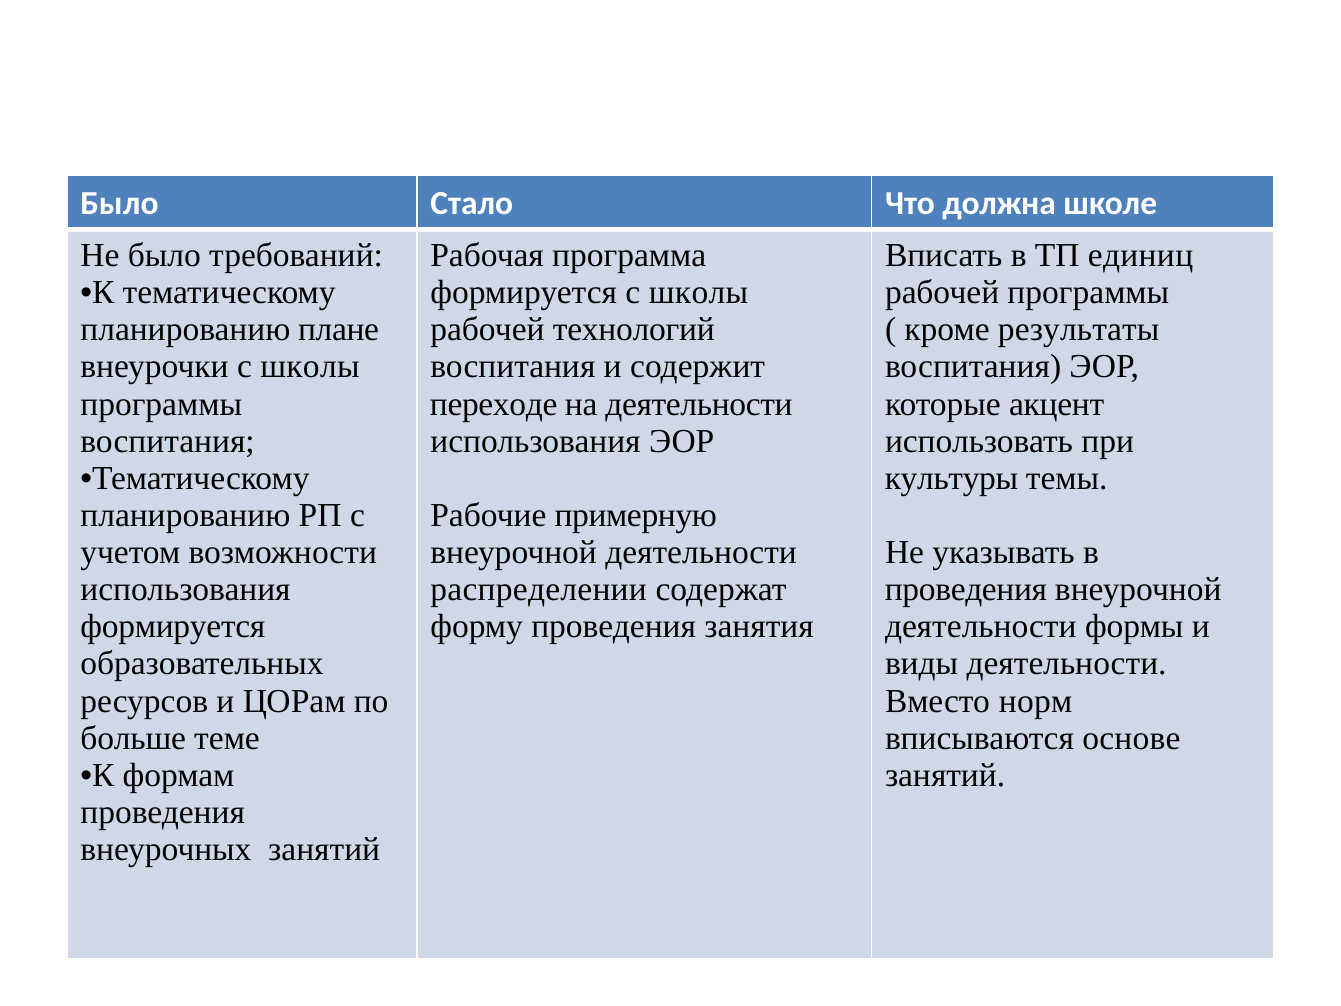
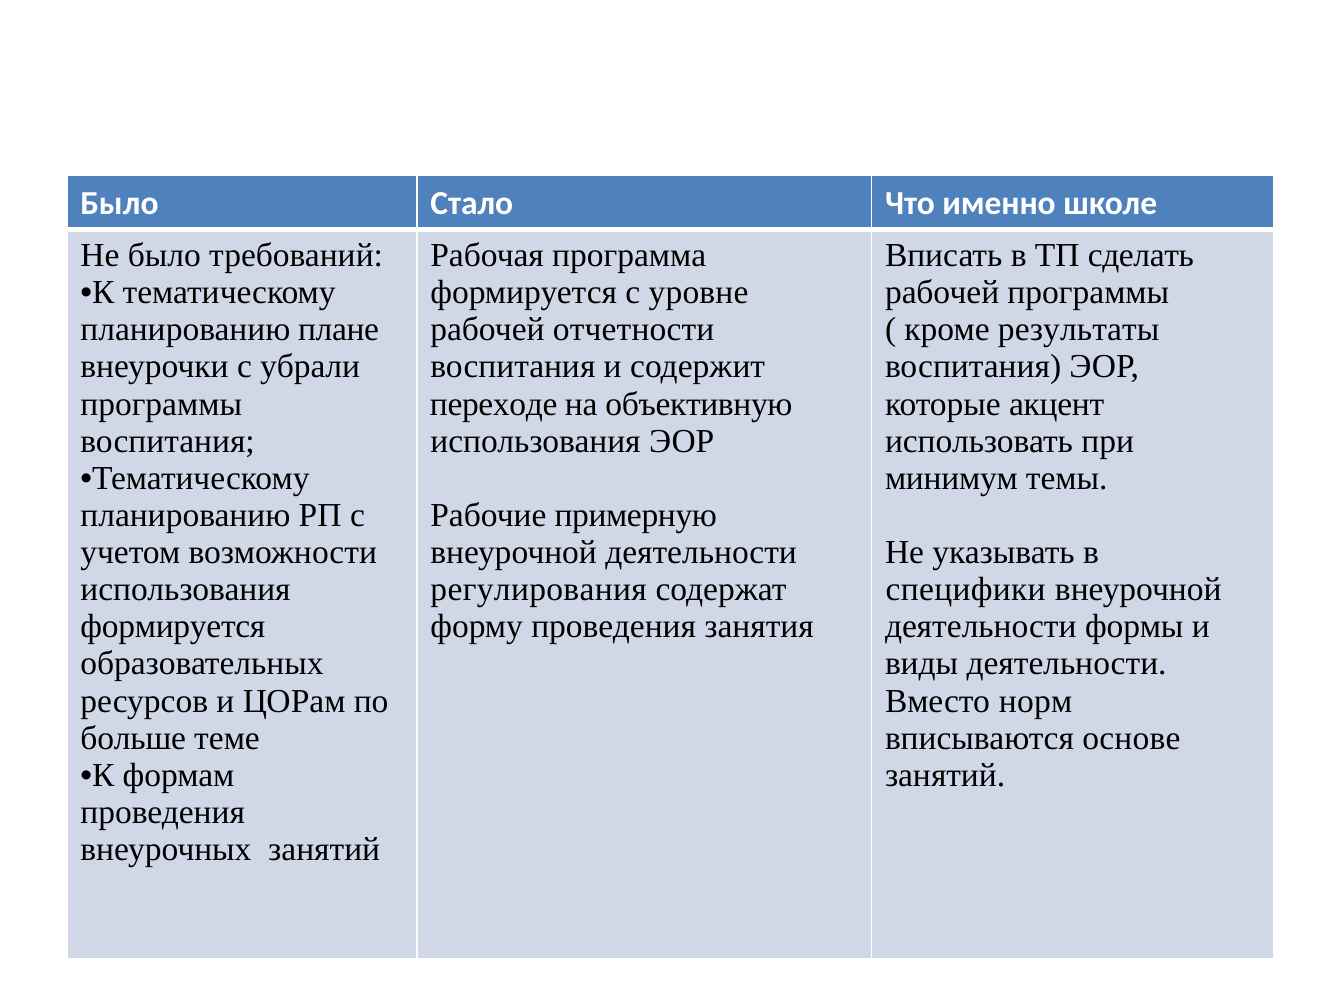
должна: должна -> именно (999, 203)
единиц: единиц -> сделать (1141, 255)
формируется с школы: школы -> уровне (699, 293)
технологий: технологий -> отчетности (634, 330)
внеурочки с школы: школы -> убрали (310, 367)
на деятельности: деятельности -> объективную (699, 404)
культуры: культуры -> минимум (951, 478)
распределении: распределении -> регулирования (539, 589)
проведения: проведения -> специфики (966, 589)
